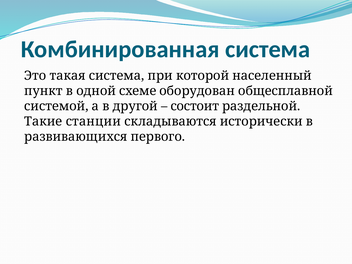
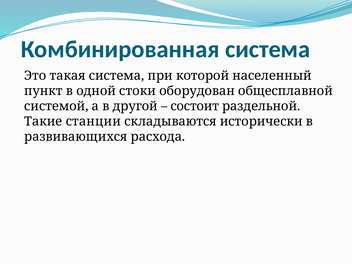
схеме: схеме -> стоки (138, 91)
первого: первого -> расхода (158, 137)
